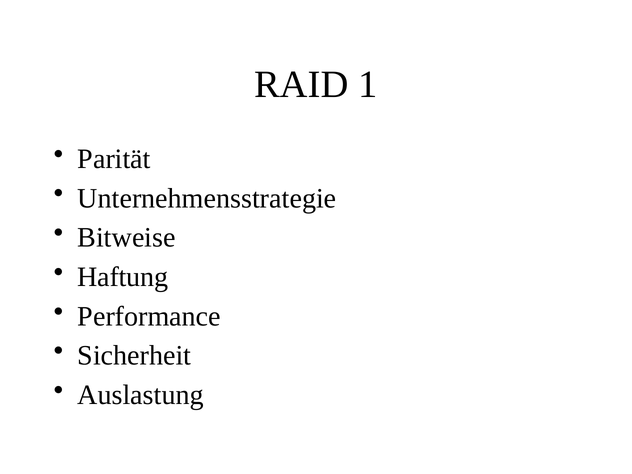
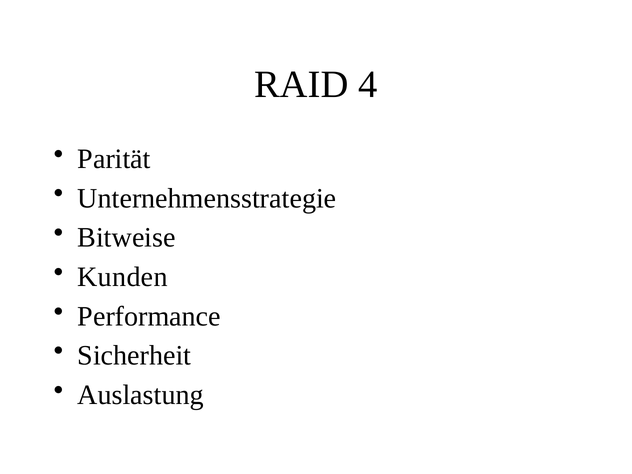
1: 1 -> 4 (368, 84)
Haftung: Haftung -> Kunden (123, 277)
